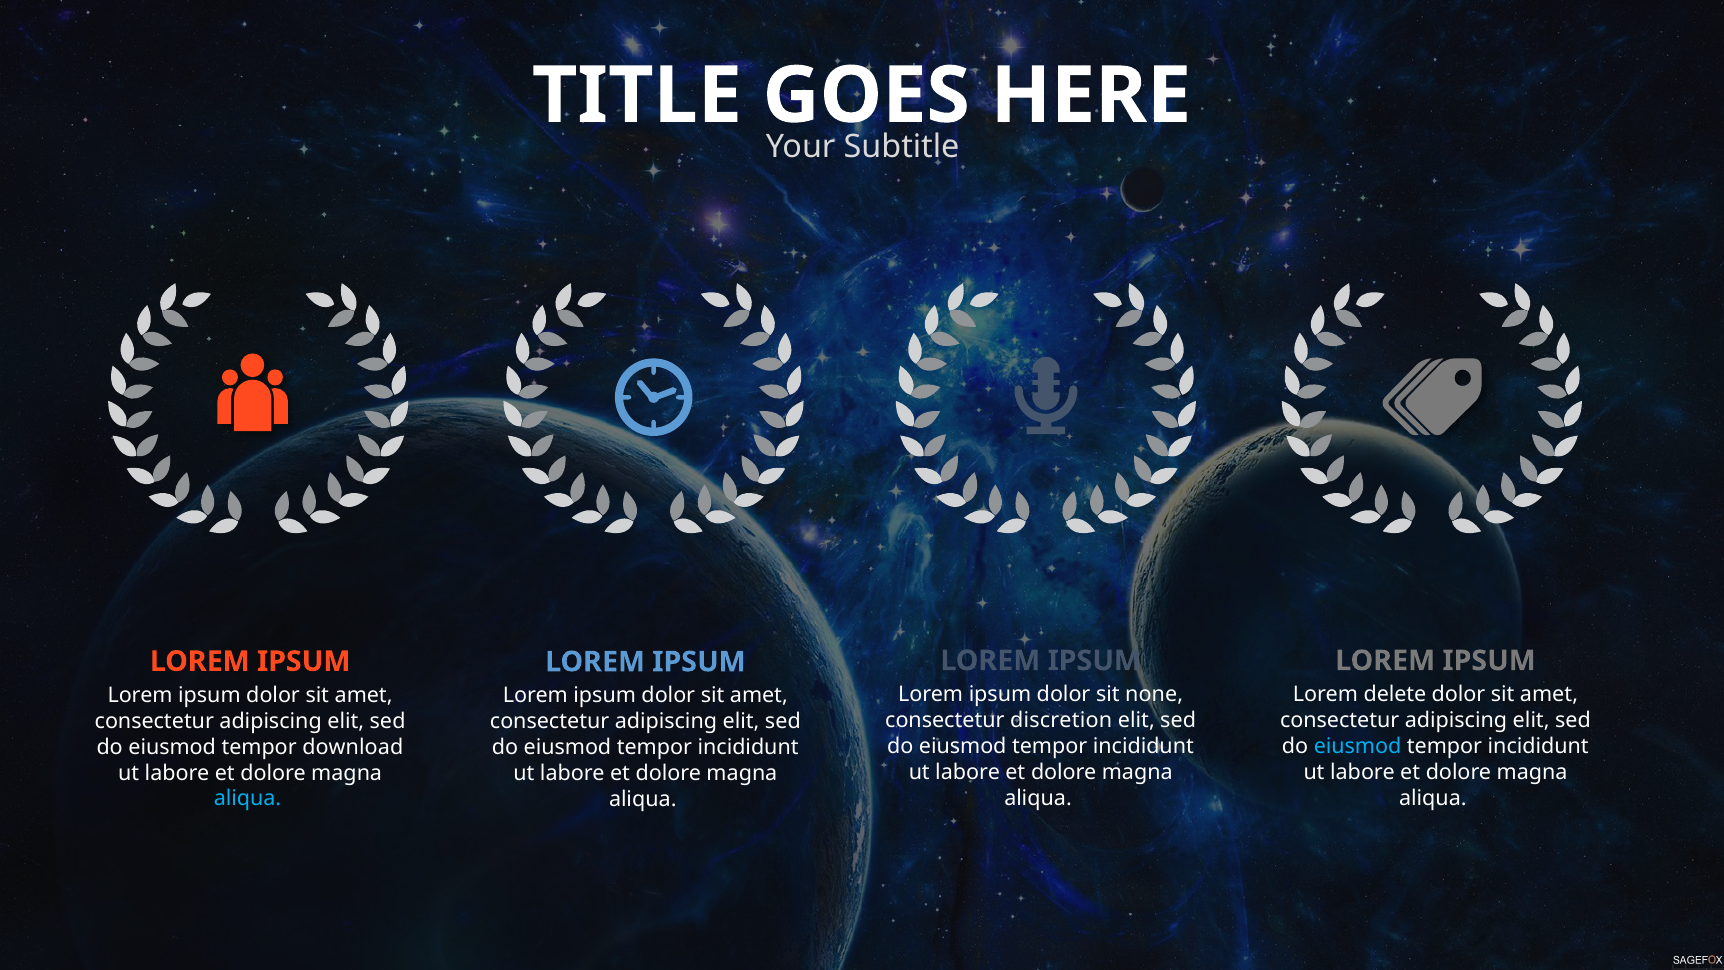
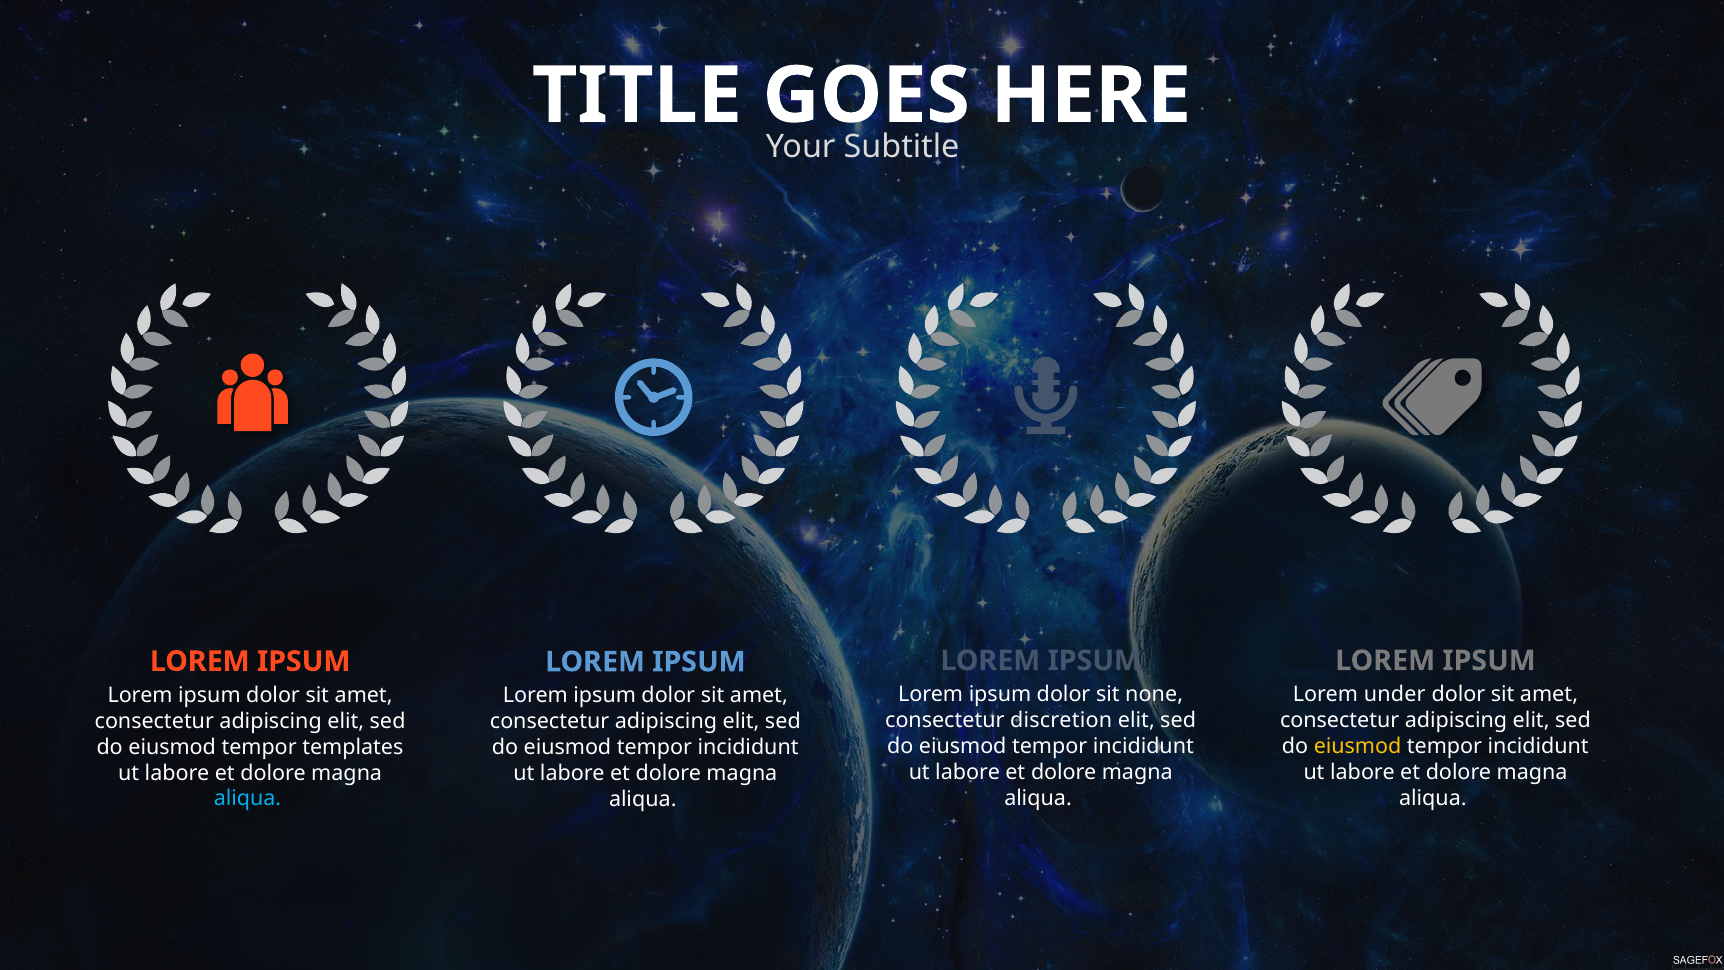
delete: delete -> under (1395, 695)
eiusmod colour: light blue -> yellow (1358, 746)
download: download -> templates (353, 747)
